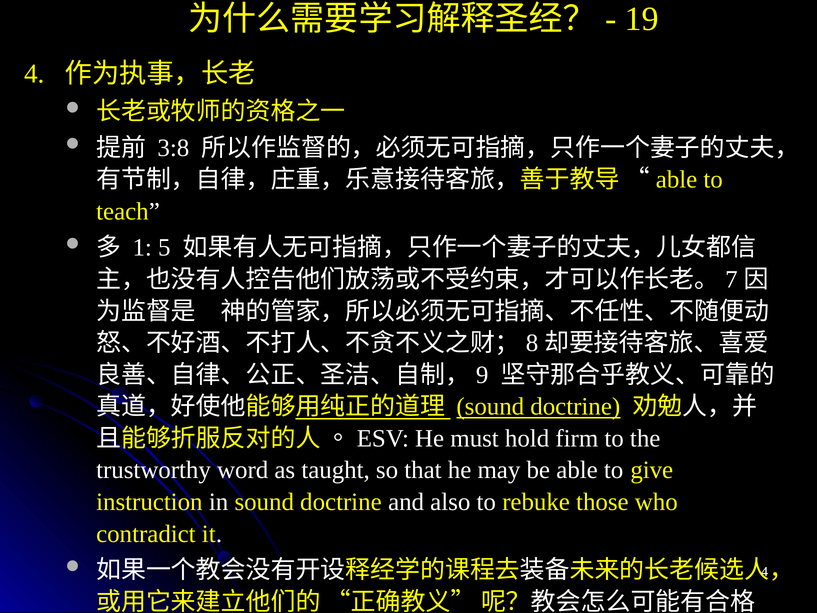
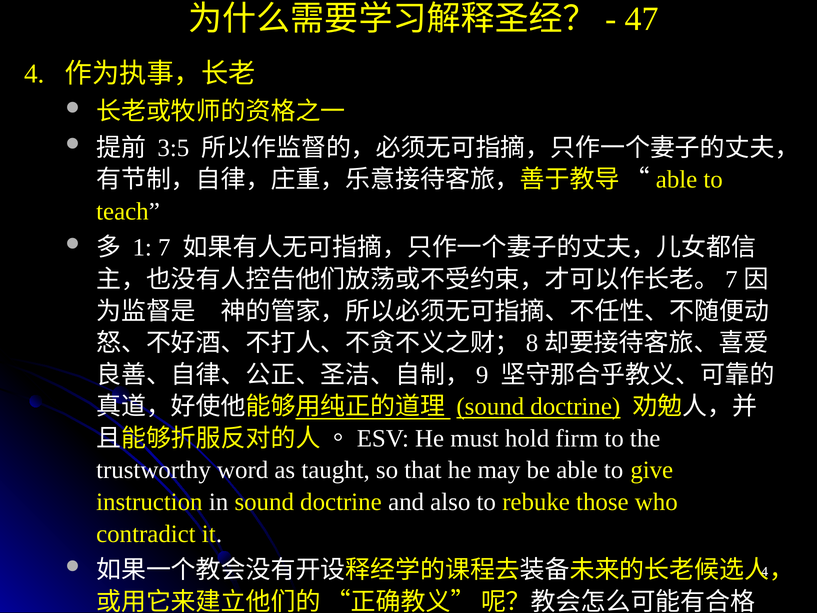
19: 19 -> 47 (642, 19)
3:8: 3:8 -> 3:5 (173, 148)
5: 5 -> 7 (164, 248)
